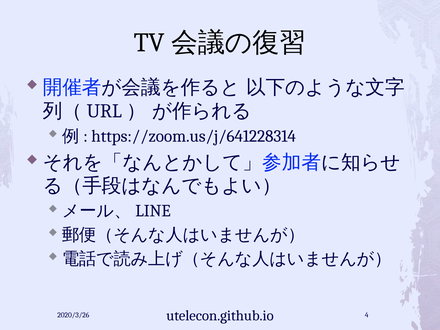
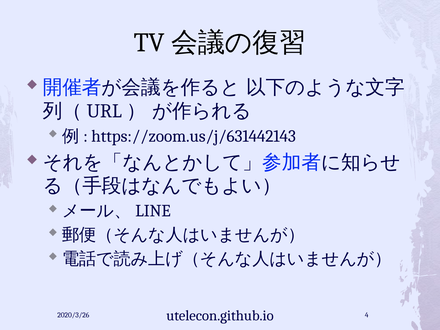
https://zoom.us/j/641228314: https://zoom.us/j/641228314 -> https://zoom.us/j/631442143 (194, 136)
